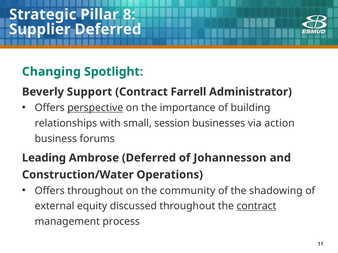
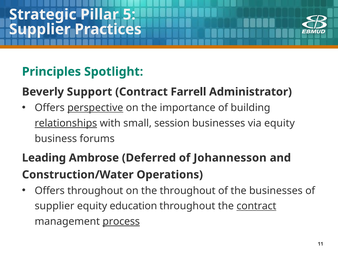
8: 8 -> 5 (129, 15)
Supplier Deferred: Deferred -> Practices (108, 29)
Changing: Changing -> Principles (51, 72)
relationships underline: none -> present (66, 123)
via action: action -> equity (280, 123)
the community: community -> throughout (188, 191)
the shadowing: shadowing -> businesses (276, 191)
external: external -> supplier (54, 206)
discussed: discussed -> education (133, 206)
process underline: none -> present (121, 222)
